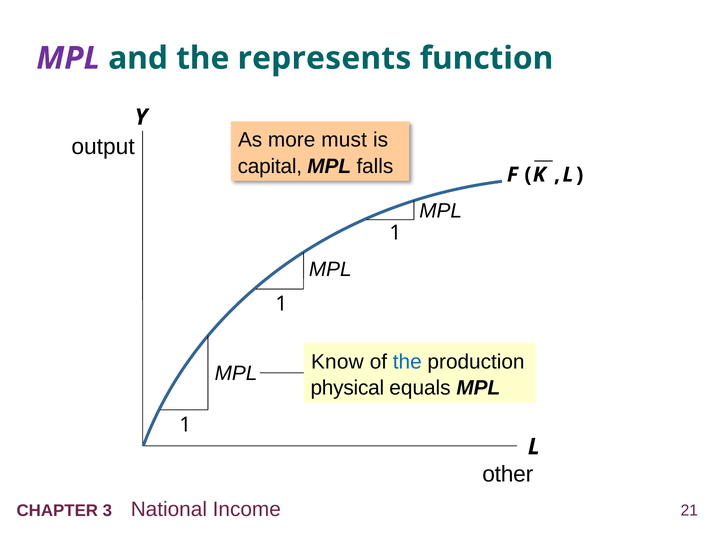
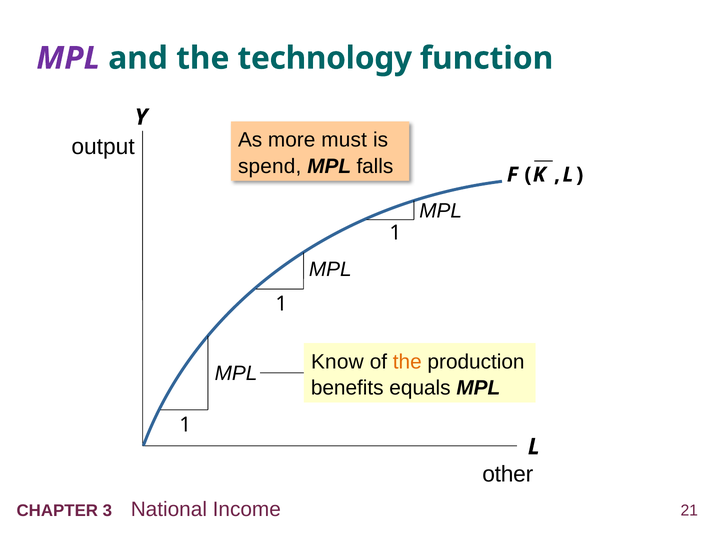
represents: represents -> technology (325, 58)
capital: capital -> spend (270, 166)
the colour: blue -> orange (407, 362)
physical: physical -> benefits (347, 388)
